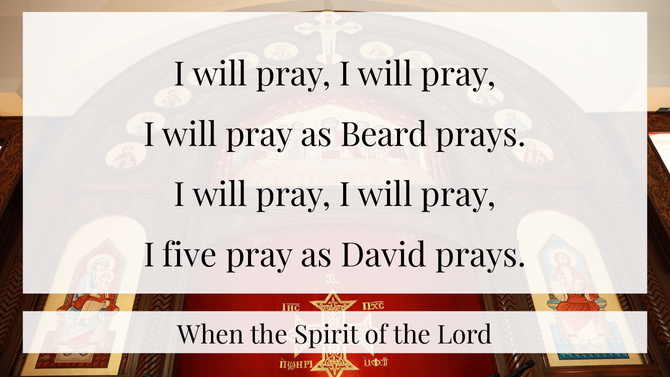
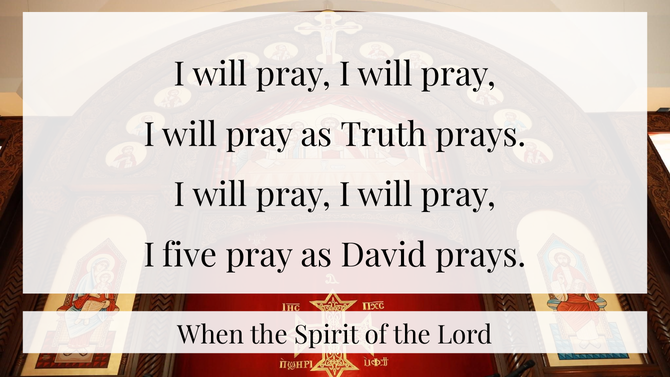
Beard: Beard -> Truth (384, 135)
